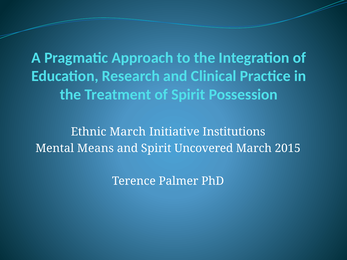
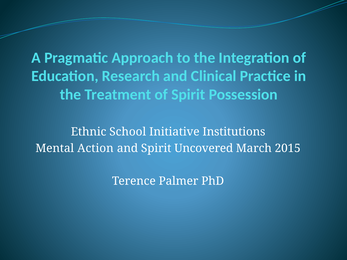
Ethnic March: March -> School (128, 132)
Means: Means -> Action (95, 148)
